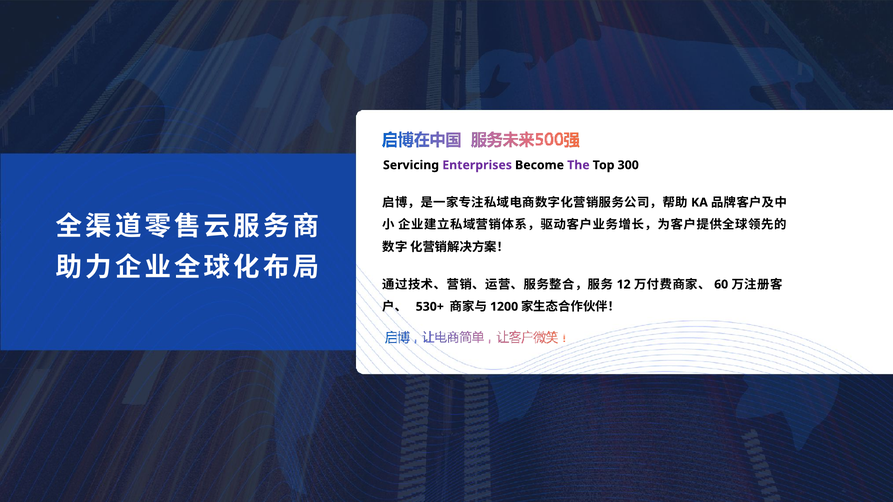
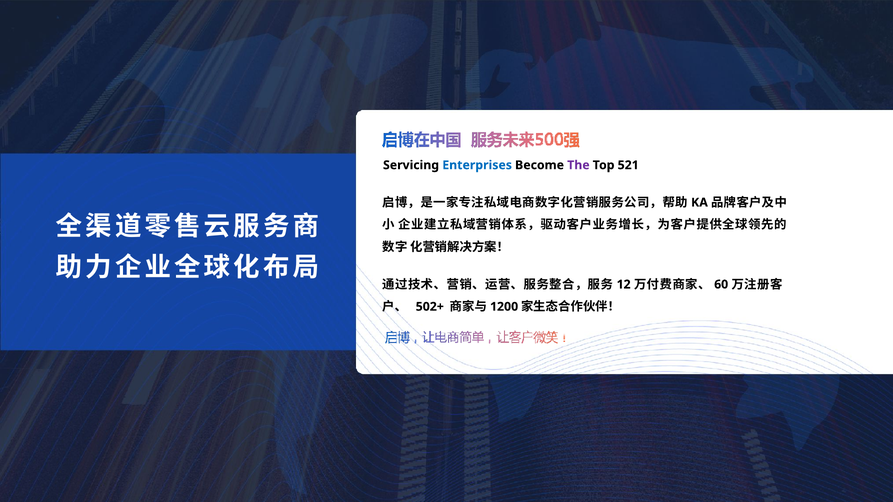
Enterprises colour: purple -> blue (477, 165)
300: 300 -> 521 (628, 165)
530+: 530+ -> 502+ (430, 307)
